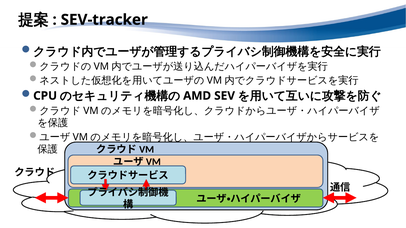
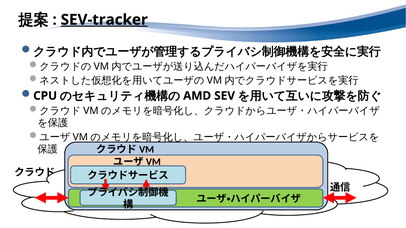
SEV-tracker underline: none -> present (104, 20)
